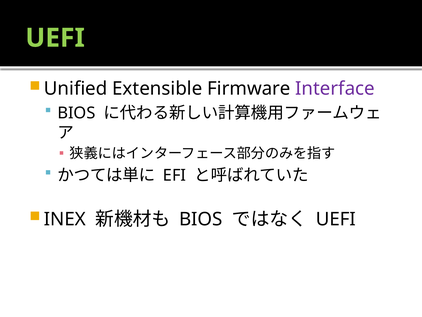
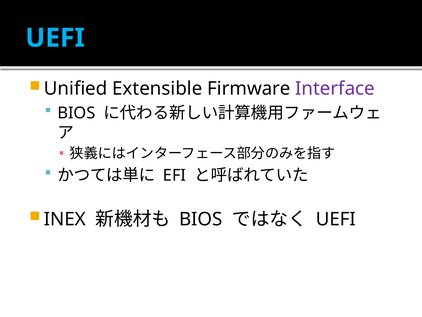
UEFI colour: light green -> light blue (55, 38)
